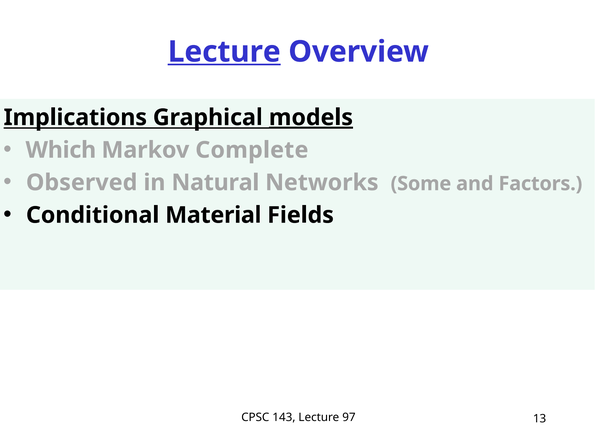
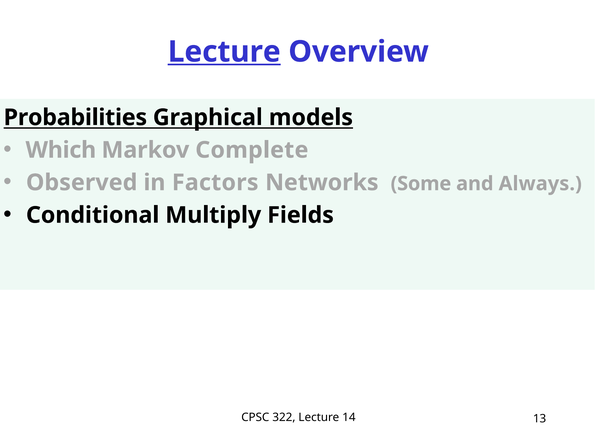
Implications: Implications -> Probabilities (75, 117)
models underline: present -> none (311, 117)
Natural: Natural -> Factors (215, 182)
Factors: Factors -> Always (540, 184)
Material: Material -> Multiply (213, 215)
143: 143 -> 322 (284, 417)
97: 97 -> 14 (349, 417)
